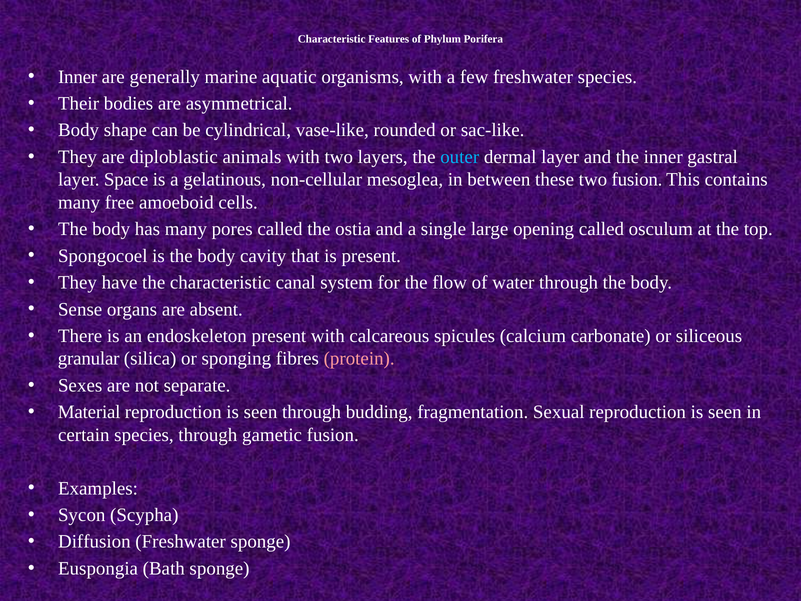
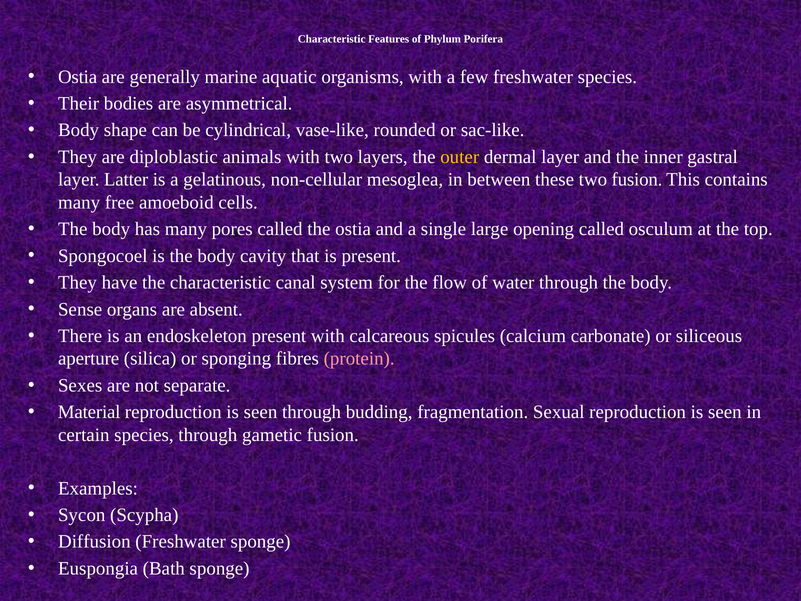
Inner: Inner -> Ostia (78, 77)
outer colour: light blue -> yellow (460, 157)
Space: Space -> Latter (126, 180)
granular: granular -> aperture (89, 359)
